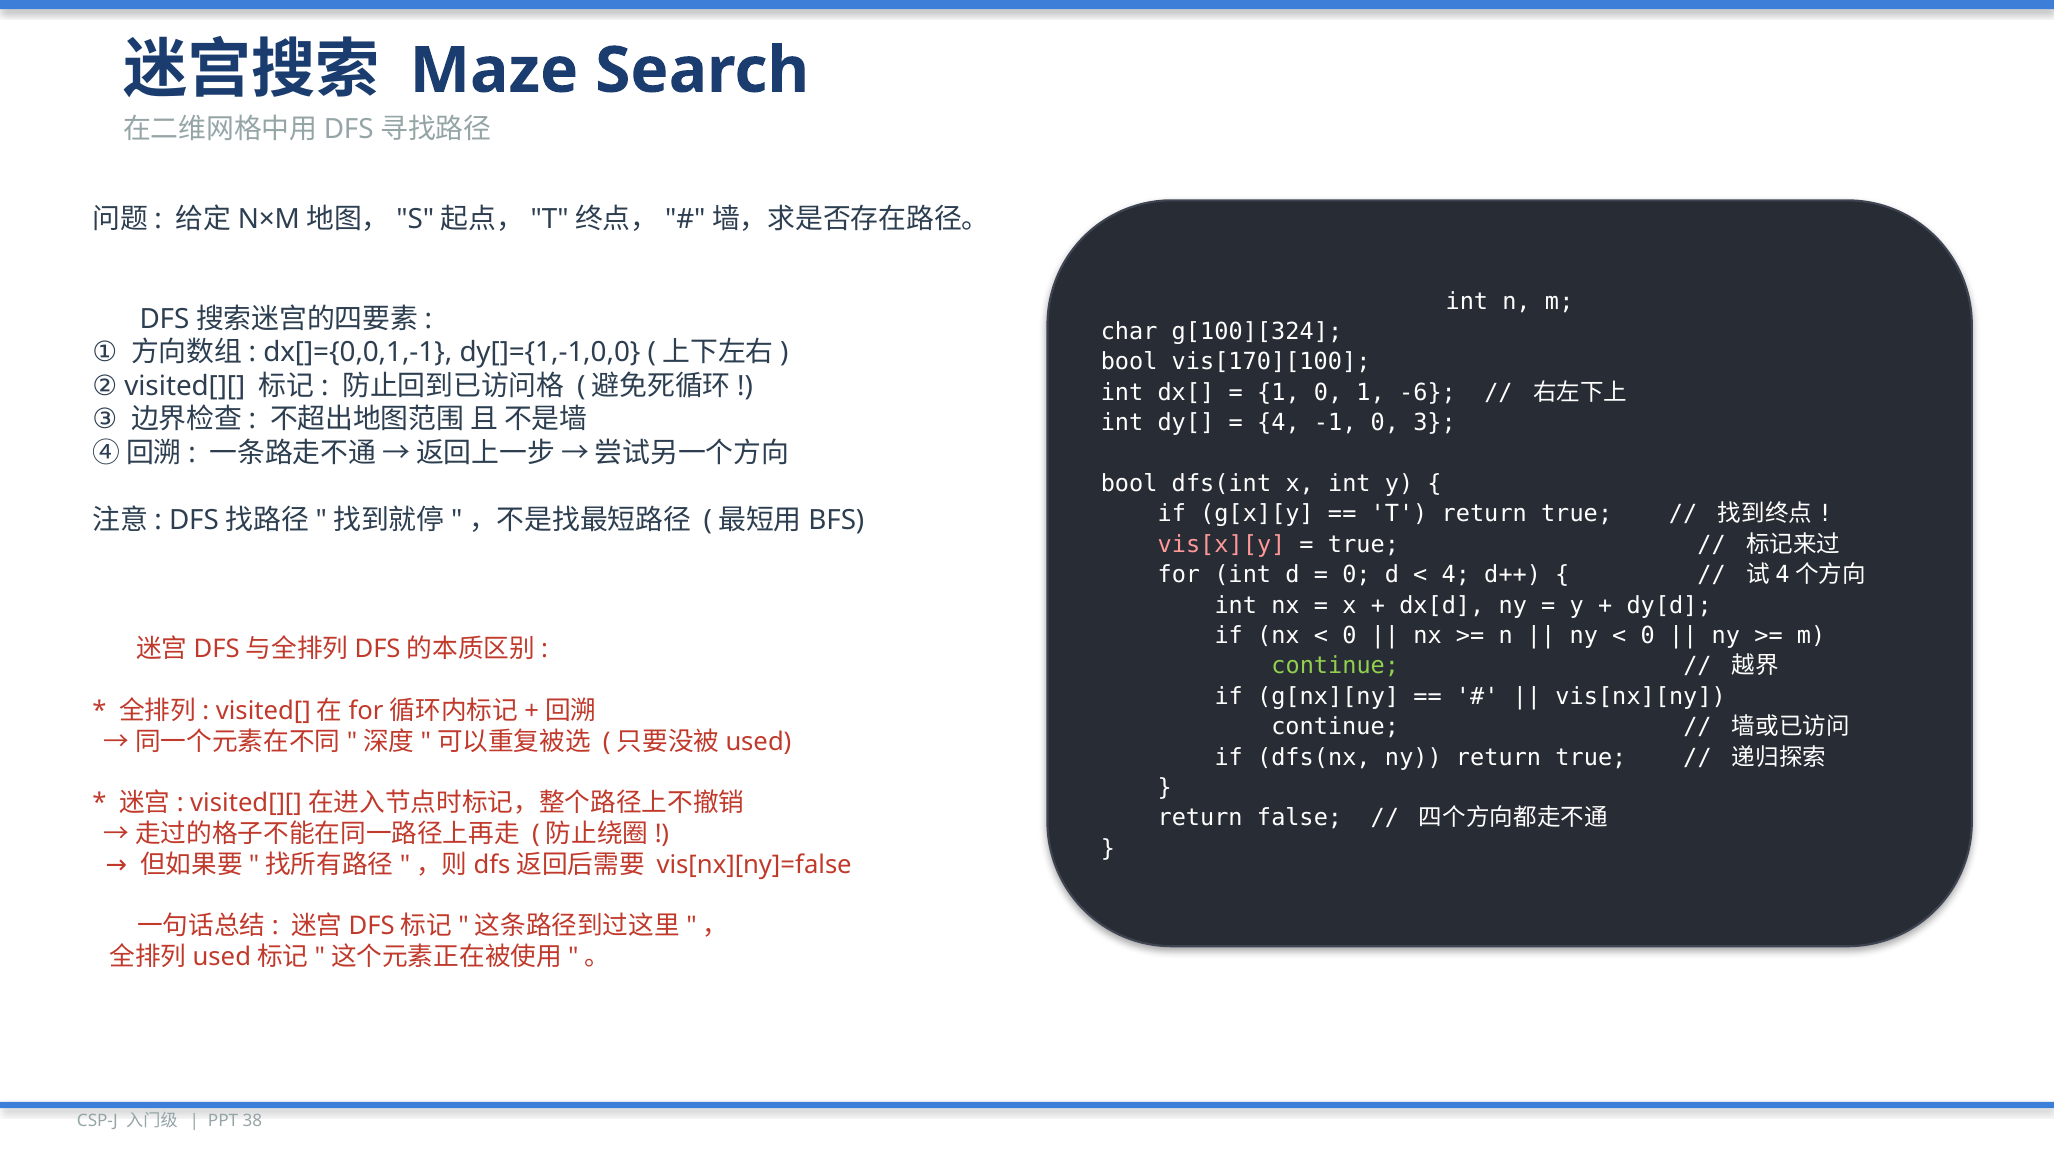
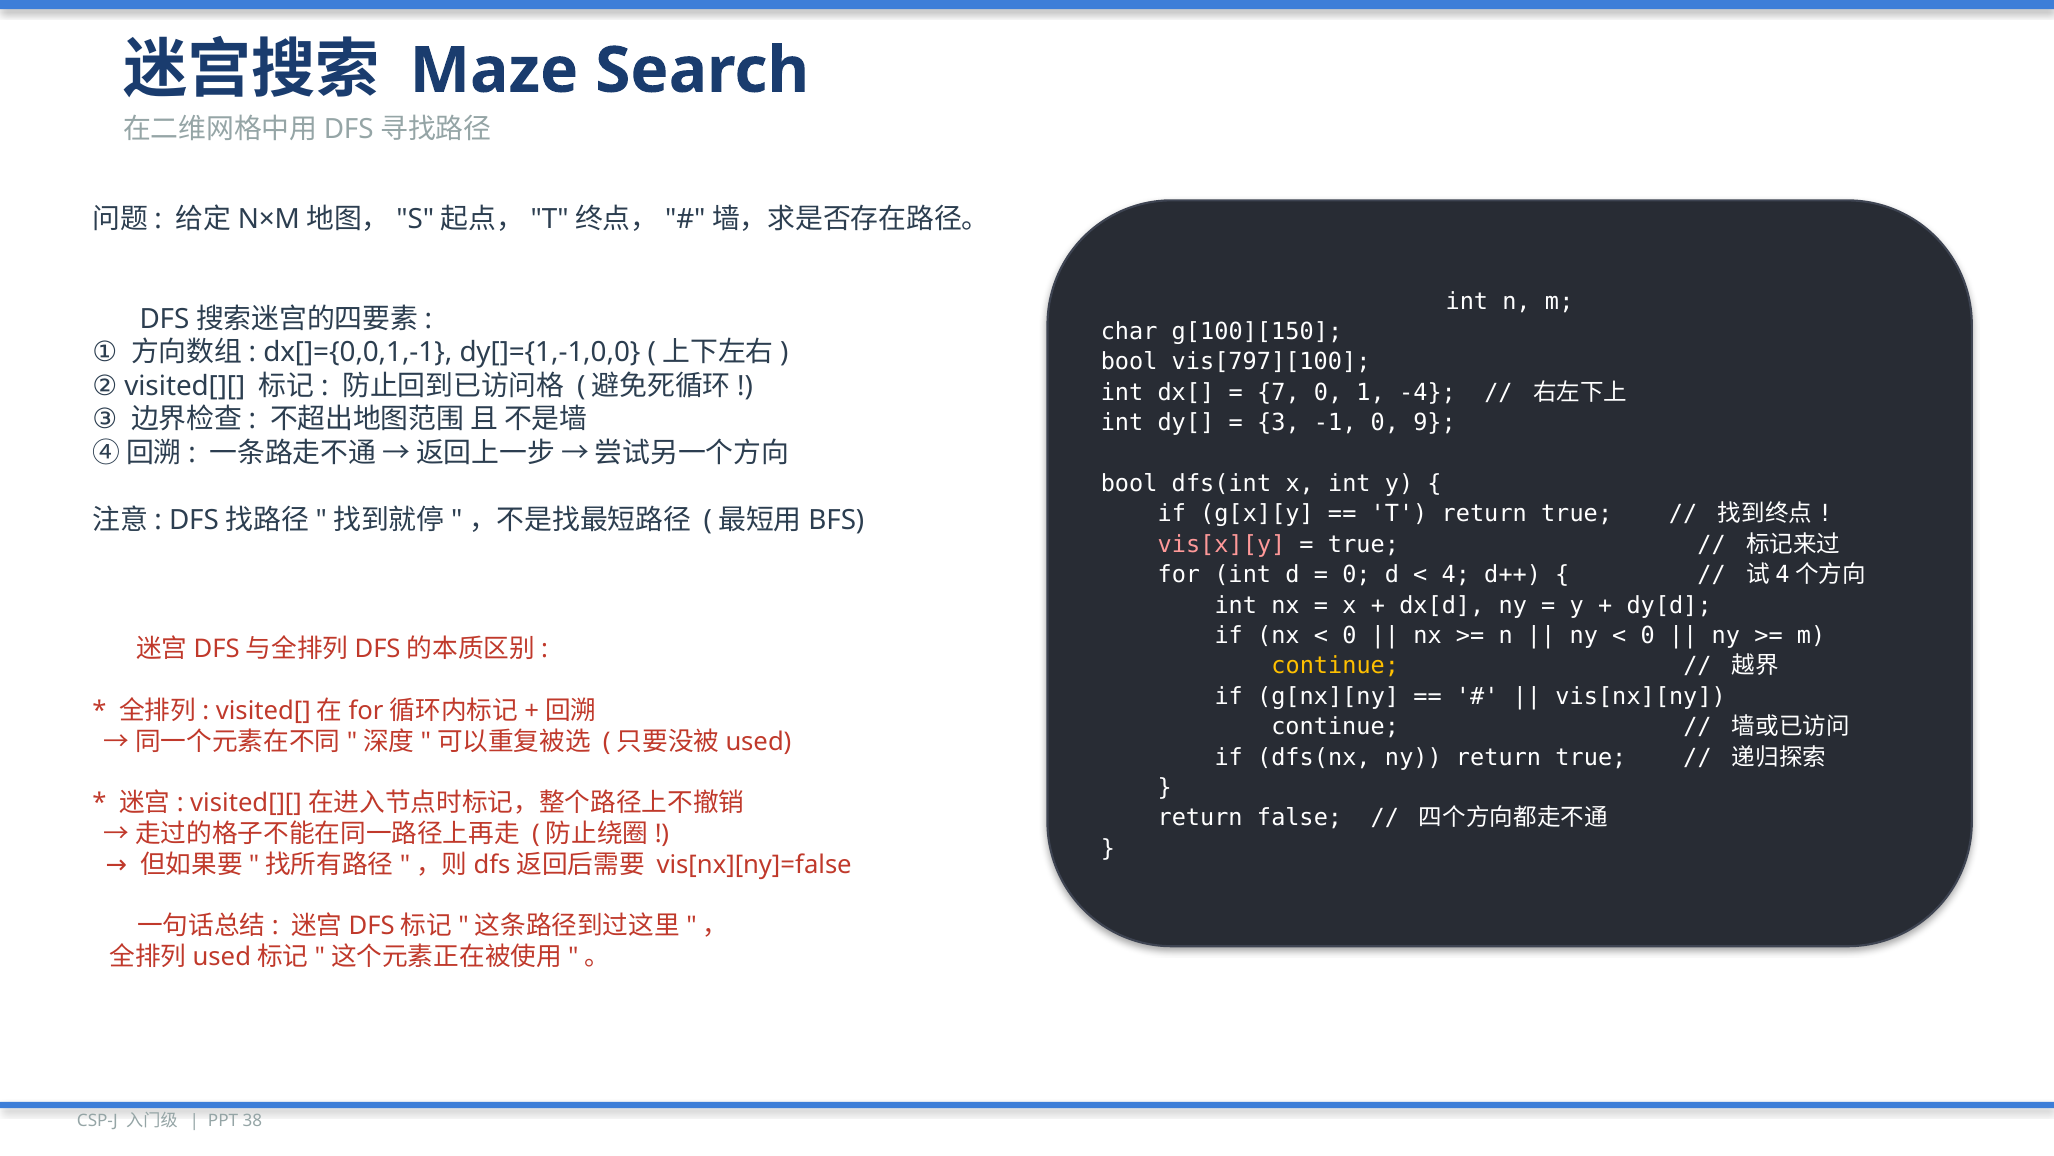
g[100][324: g[100][324 -> g[100][150 (1257, 332)
vis[170][100: vis[170][100 -> vis[797][100 (1271, 362)
1: 1 -> 7 (1278, 392)
-6: -6 -> -4 (1428, 392)
4: 4 -> 3 (1278, 423)
3: 3 -> 9 (1435, 423)
continue colour: light green -> yellow (1335, 666)
